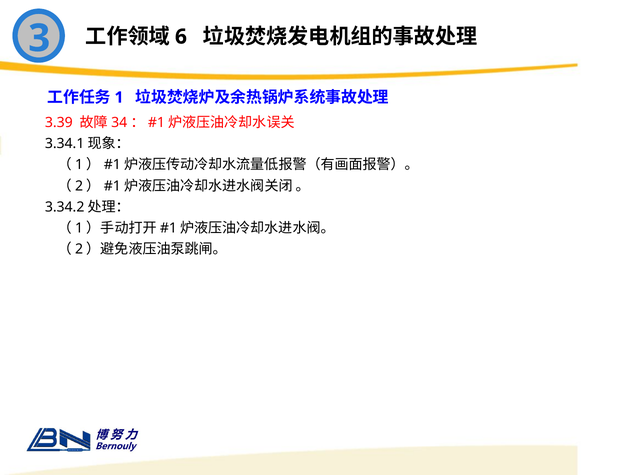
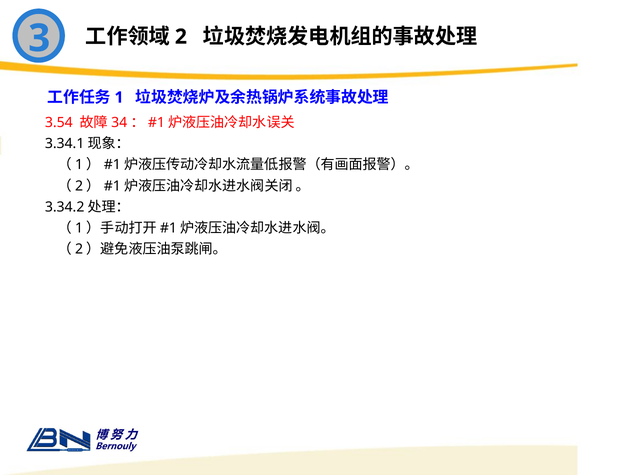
6: 6 -> 2 (181, 37)
3.39: 3.39 -> 3.54 (59, 123)
